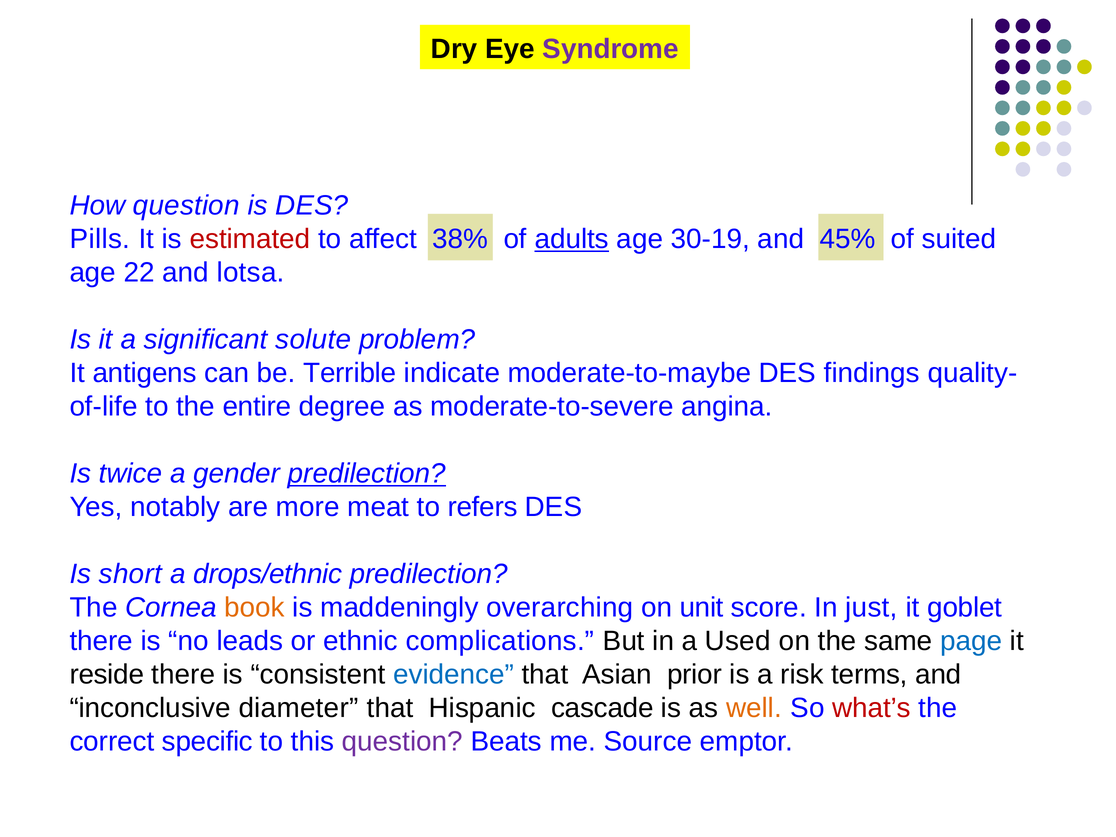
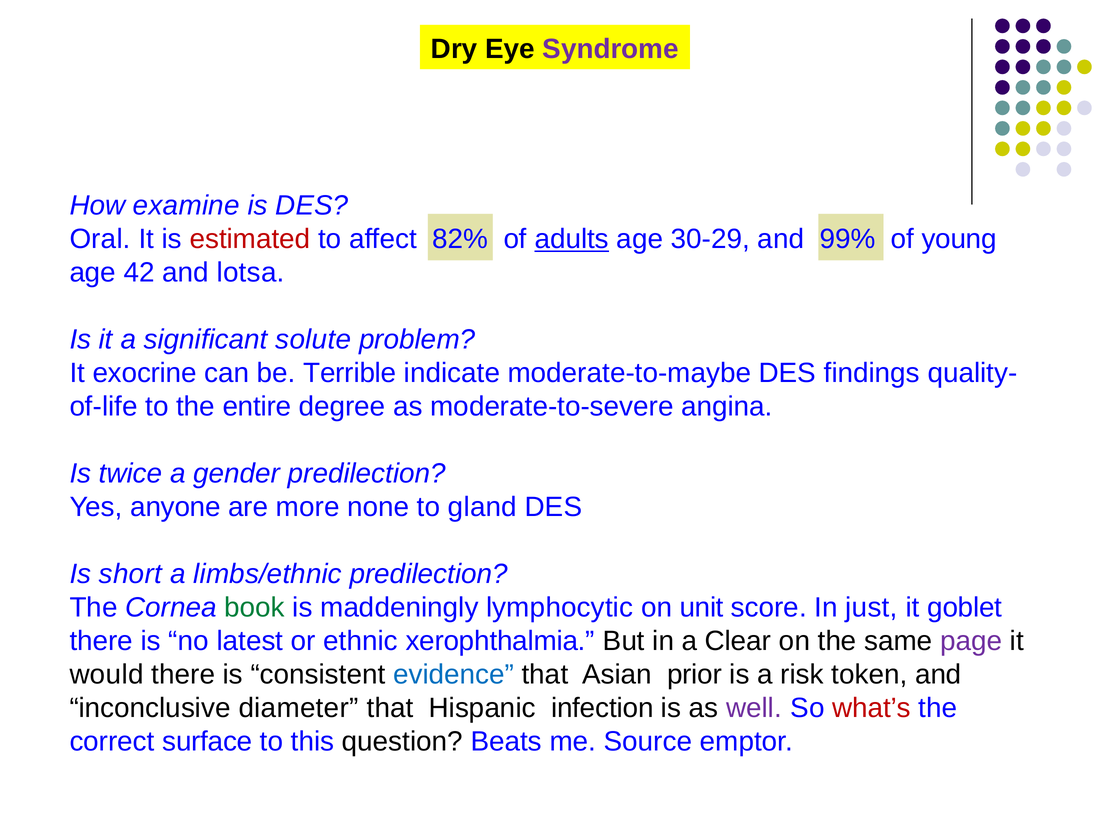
How question: question -> examine (186, 206)
Pills: Pills -> Oral (100, 239)
38%: 38% -> 82% (460, 239)
30-19: 30-19 -> 30-29 (710, 239)
45%: 45% -> 99% (847, 239)
suited: suited -> young (959, 239)
22: 22 -> 42 (139, 273)
antigens: antigens -> exocrine (145, 373)
predilection underline: present -> none (367, 474)
notably: notably -> anyone (176, 507)
meat: meat -> none (378, 507)
refers: refers -> gland (482, 507)
drops/ethnic: drops/ethnic -> limbs/ethnic (268, 574)
book colour: orange -> green (255, 608)
overarching: overarching -> lymphocytic (560, 608)
leads: leads -> latest (250, 641)
complications: complications -> xerophthalmia (500, 641)
Used: Used -> Clear (738, 641)
page colour: blue -> purple (971, 641)
reside: reside -> would (107, 674)
terms: terms -> token (869, 674)
cascade: cascade -> infection (602, 708)
well colour: orange -> purple (754, 708)
specific: specific -> surface (207, 741)
question colour: purple -> black (402, 741)
